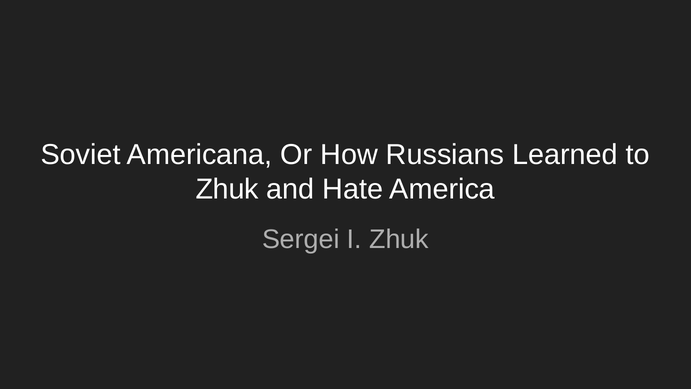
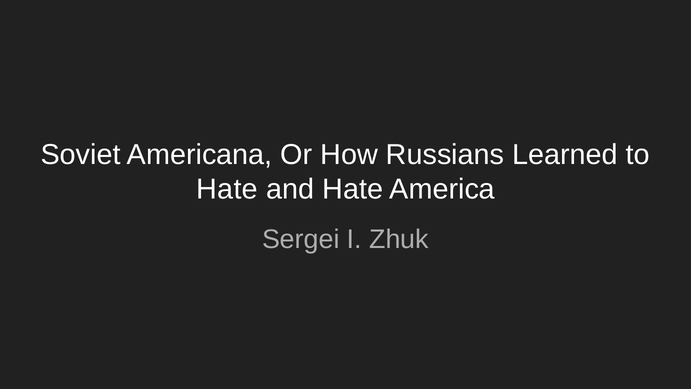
Zhuk: Zhuk -> Hate (227, 189)
